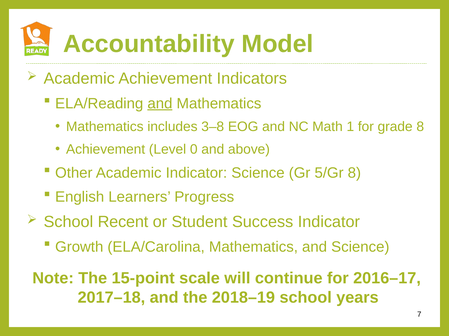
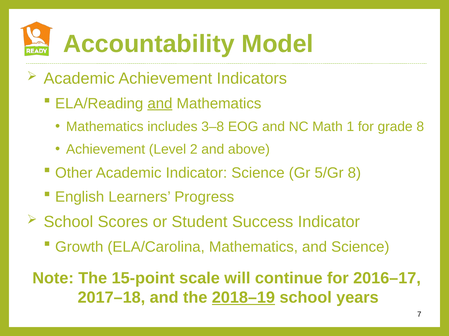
0: 0 -> 2 (194, 150)
Recent: Recent -> Scores (123, 222)
2018–19 underline: none -> present (243, 298)
